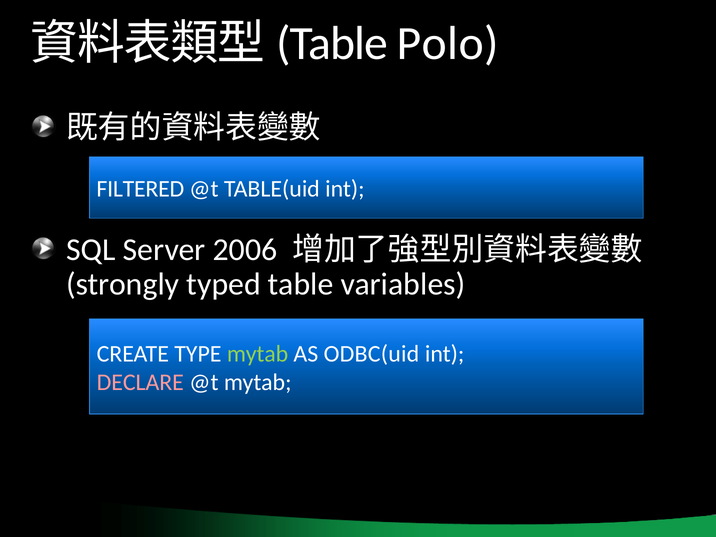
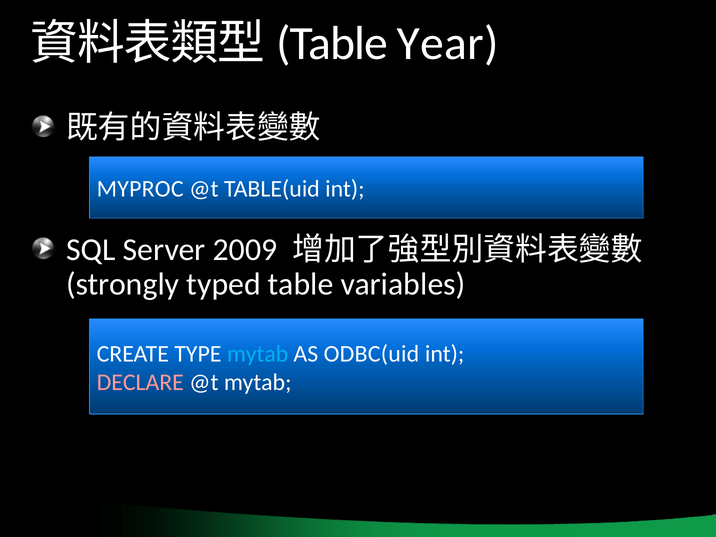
Polo: Polo -> Year (448, 43)
FILTERED: FILTERED -> MYPROC (140, 189)
2006: 2006 -> 2009 (245, 250)
mytab colour: light green -> light blue (258, 354)
